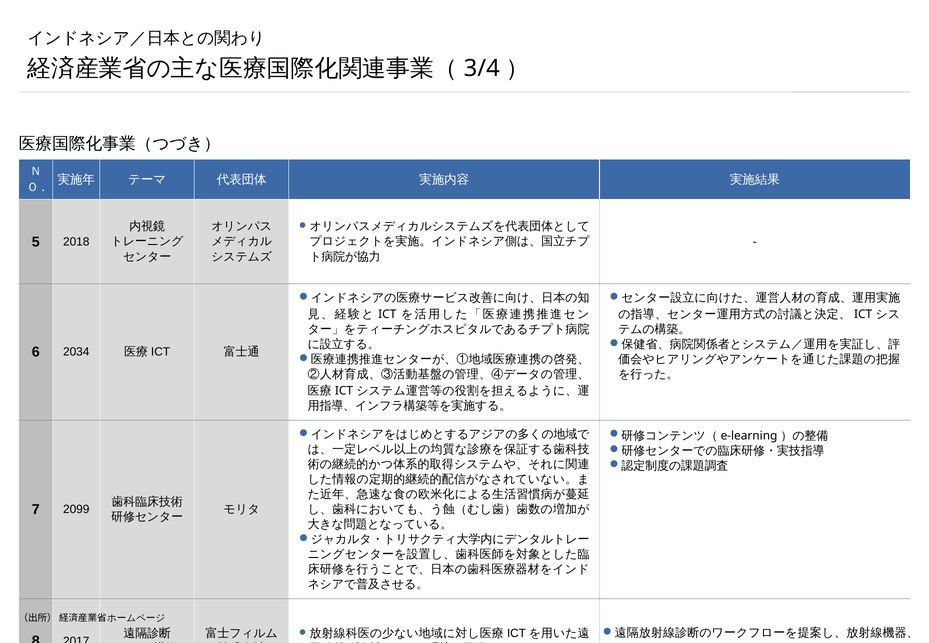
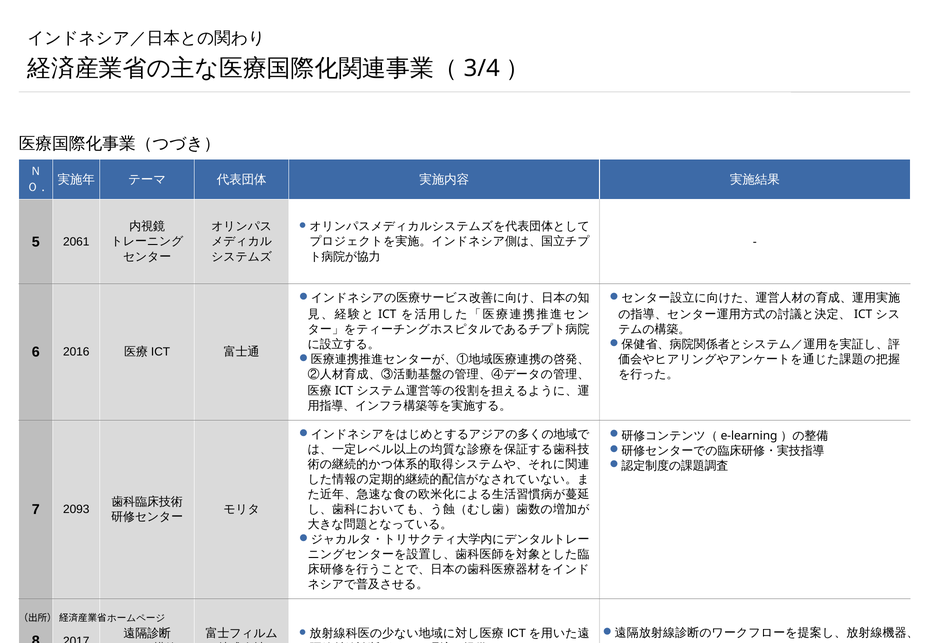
2018: 2018 -> 2061 (76, 242)
2034: 2034 -> 2016 (76, 352)
2099: 2099 -> 2093 (76, 510)
